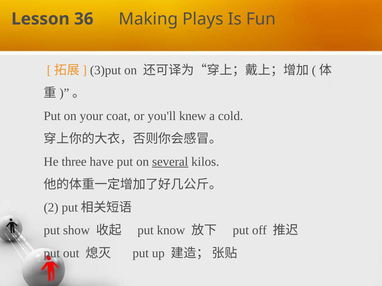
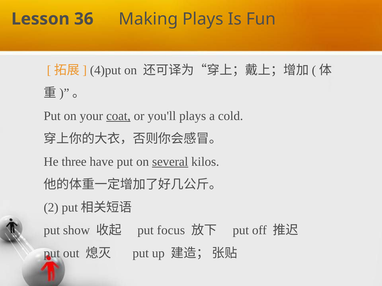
3)put: 3)put -> 4)put (106, 70)
coat underline: none -> present (118, 116)
you'll knew: knew -> plays (193, 116)
know: know -> focus (171, 231)
